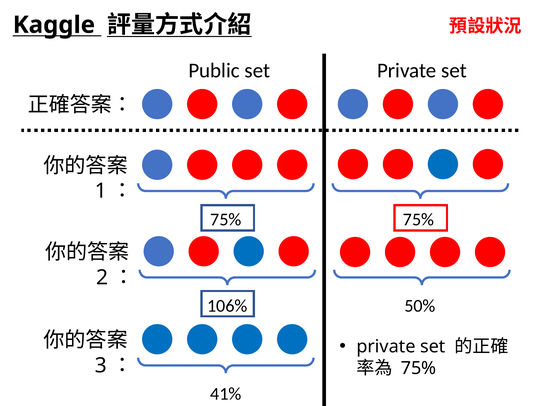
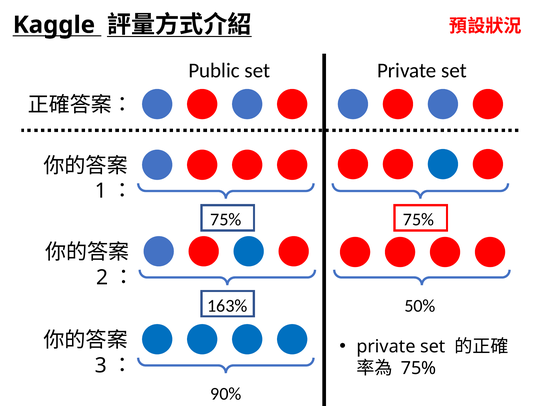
106%: 106% -> 163% (227, 306)
41%: 41% -> 90% (226, 394)
